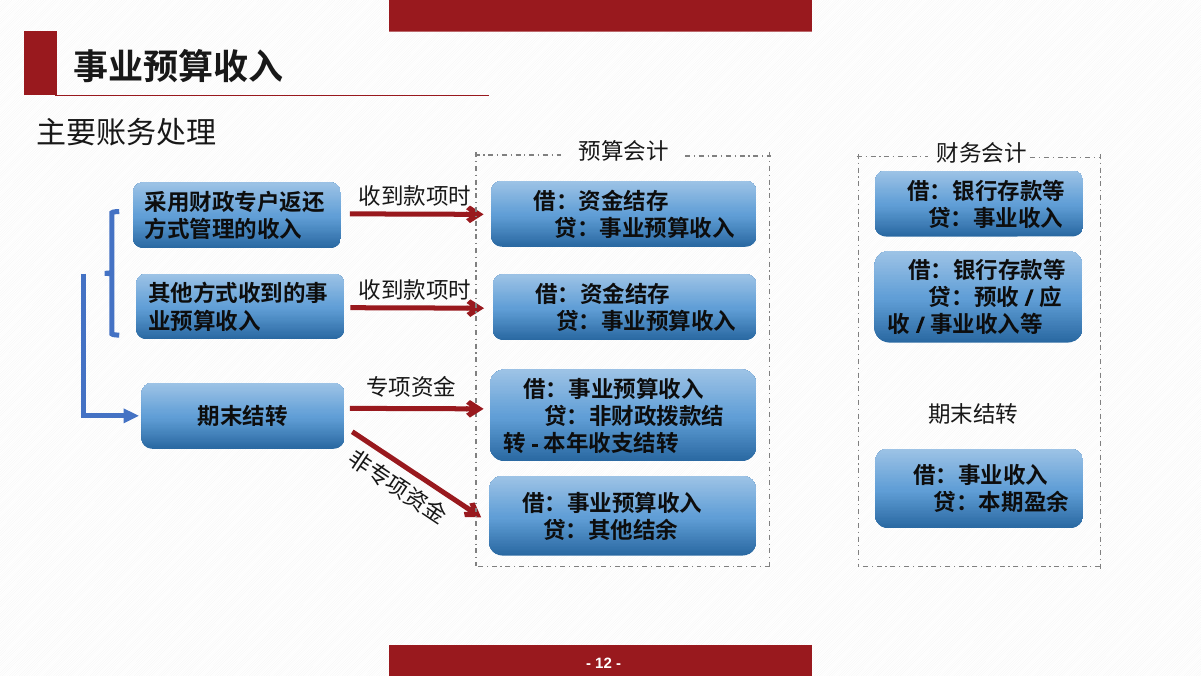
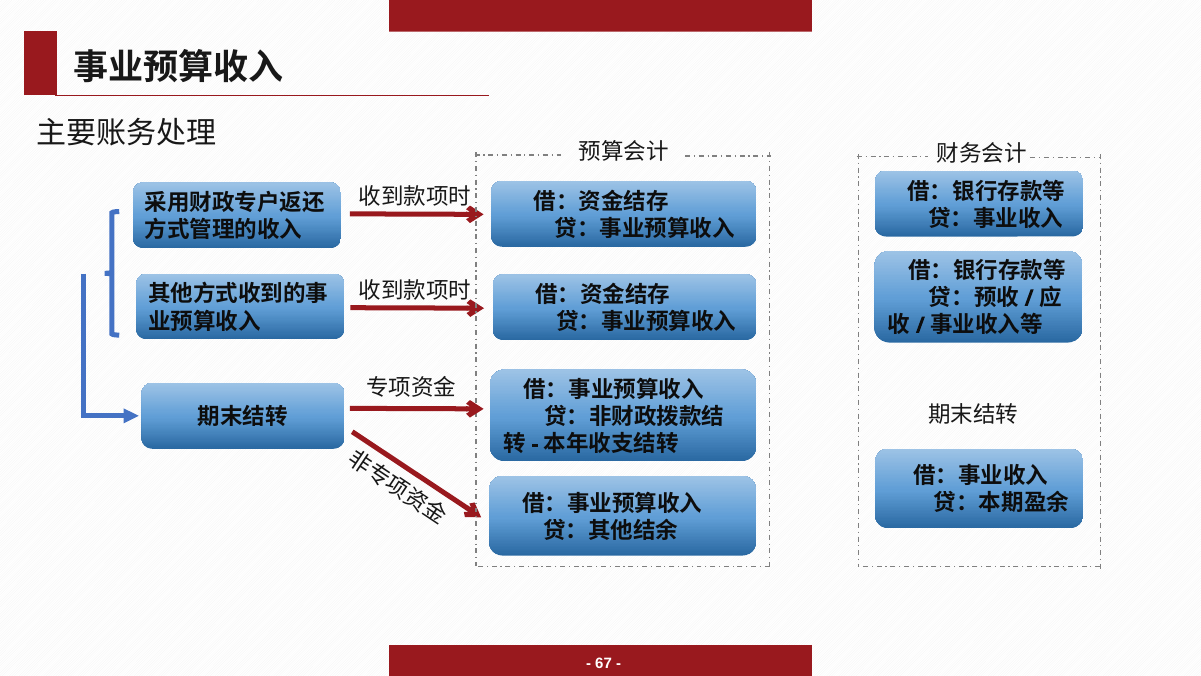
12: 12 -> 67 (604, 663)
